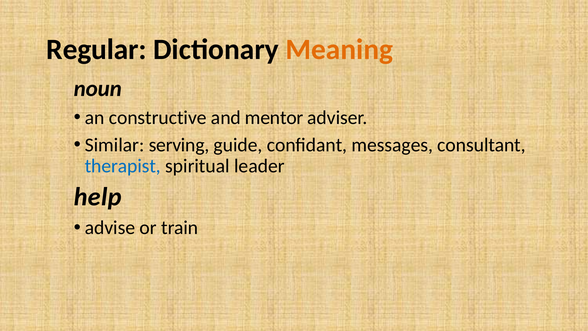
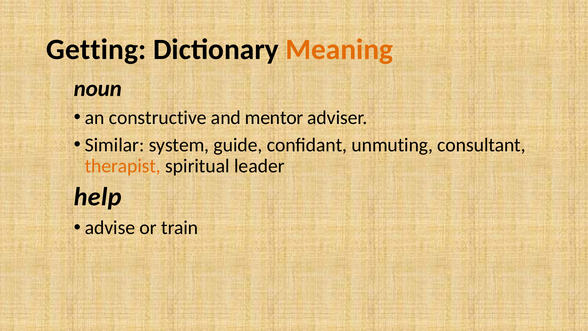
Regular: Regular -> Getting (96, 49)
serving: serving -> system (179, 145)
messages: messages -> unmuting (392, 145)
therapist colour: blue -> orange (123, 166)
